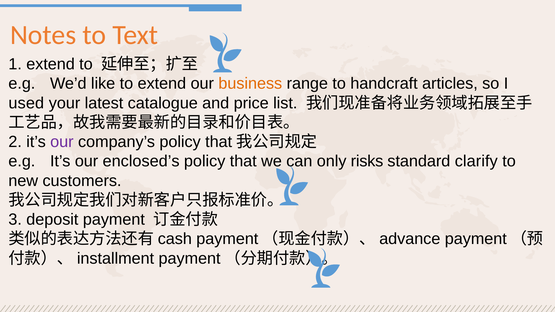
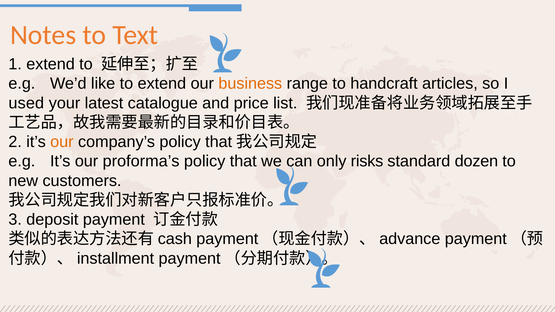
our colour: purple -> orange (62, 142)
enclosed’s: enclosed’s -> proforma’s (141, 161)
clarify: clarify -> dozen (476, 161)
